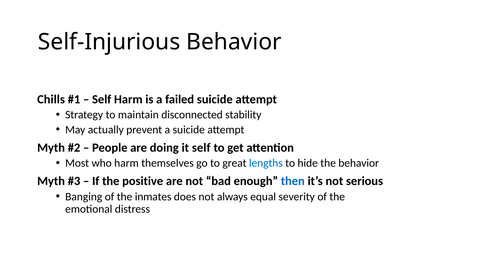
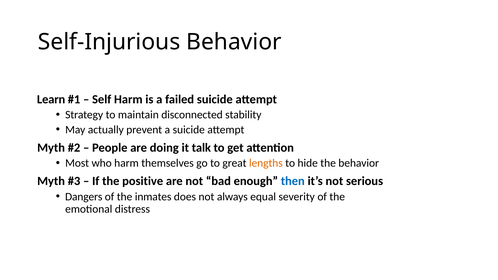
Chills: Chills -> Learn (51, 99)
it self: self -> talk (201, 148)
lengths colour: blue -> orange (266, 163)
Banging: Banging -> Dangers (84, 197)
